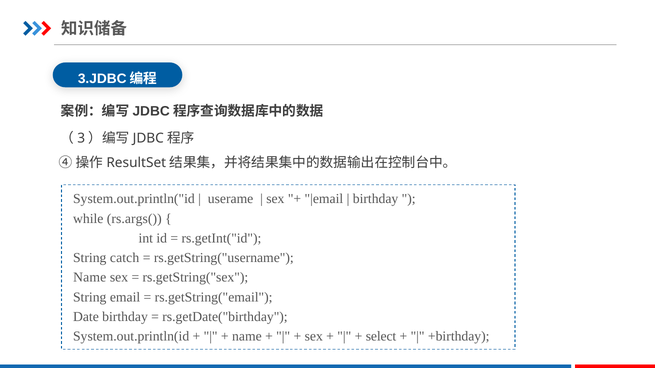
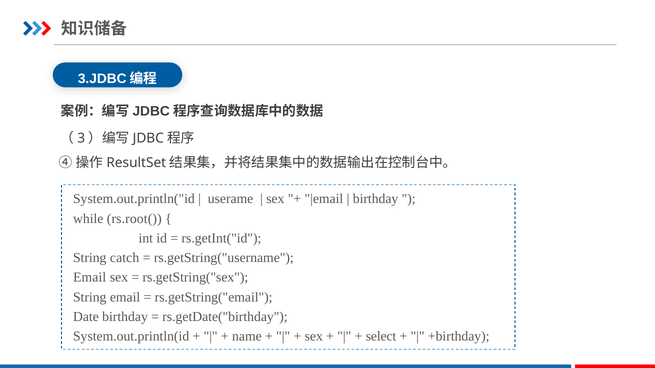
rs.args(: rs.args( -> rs.root( (134, 219)
Name: Name -> Email (90, 278)
